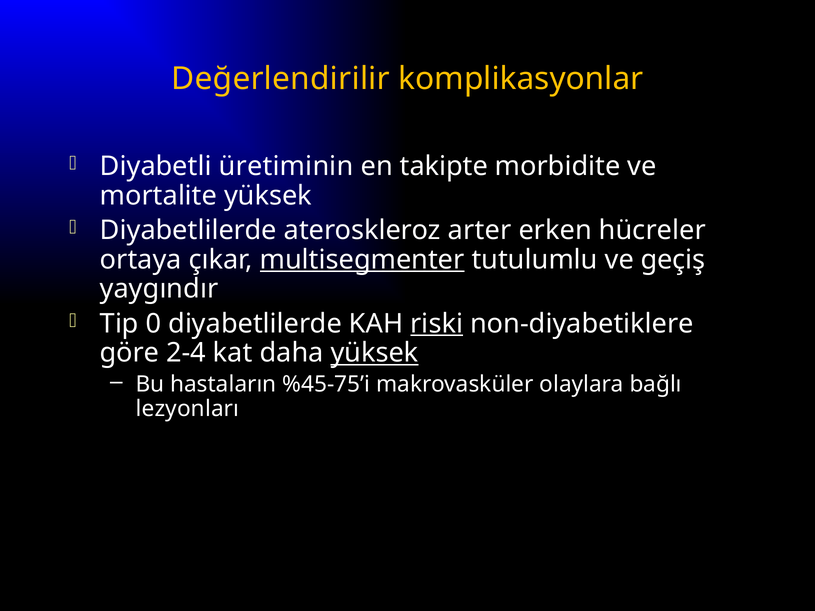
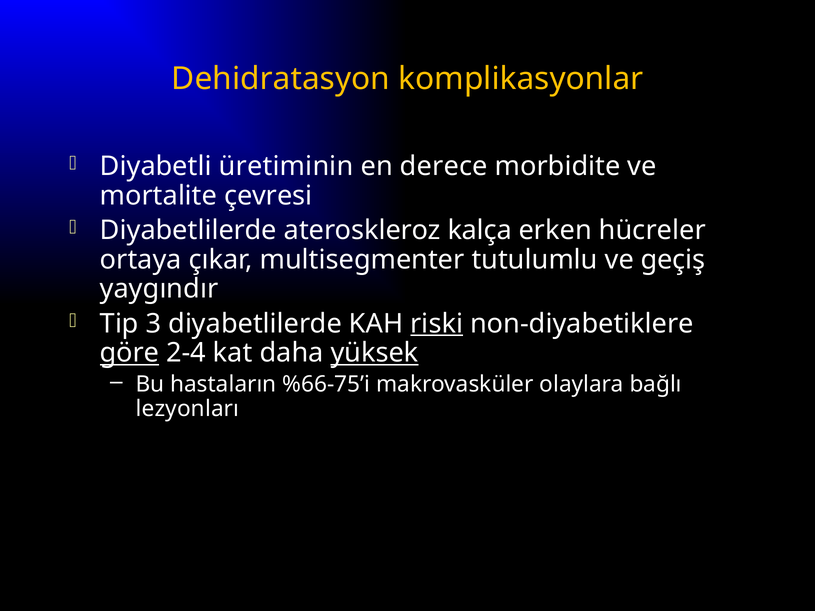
Değerlendirilir: Değerlendirilir -> Dehidratasyon (281, 79)
takipte: takipte -> derece (444, 166)
mortalite yüksek: yüksek -> çevresi (268, 196)
arter: arter -> kalça (480, 230)
multisegmenter underline: present -> none (362, 260)
0: 0 -> 3 (153, 324)
göre underline: none -> present (130, 353)
%45-75’i: %45-75’i -> %66-75’i (326, 385)
